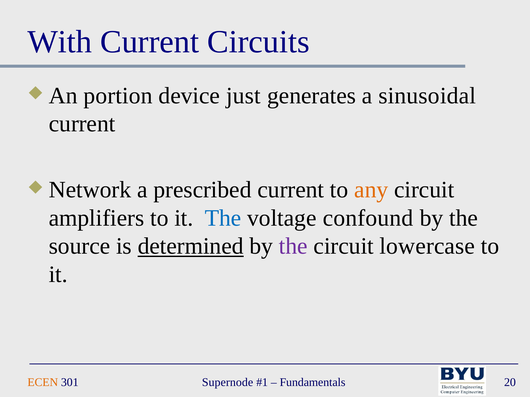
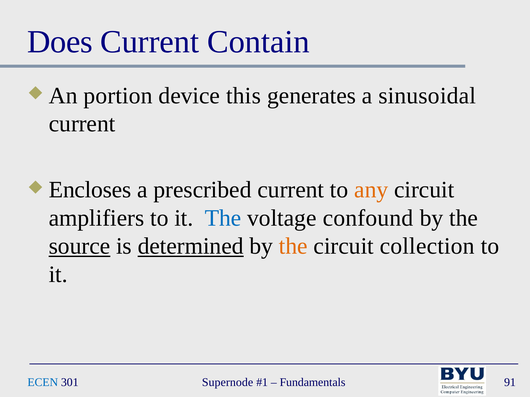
With: With -> Does (60, 42)
Circuits: Circuits -> Contain (258, 42)
just: just -> this (243, 96)
Network: Network -> Encloses (90, 190)
source underline: none -> present (79, 247)
the colour: purple -> orange (293, 247)
lowercase: lowercase -> collection (427, 247)
ECEN colour: orange -> blue (43, 383)
20: 20 -> 91 (510, 383)
